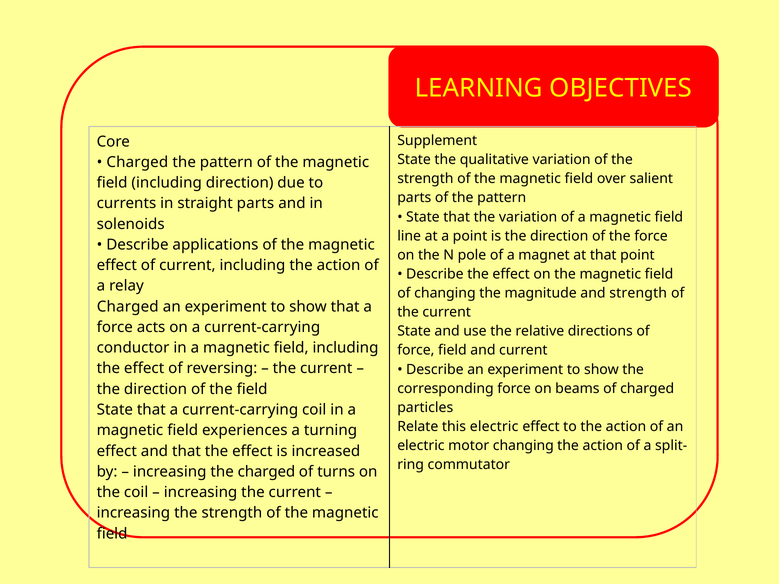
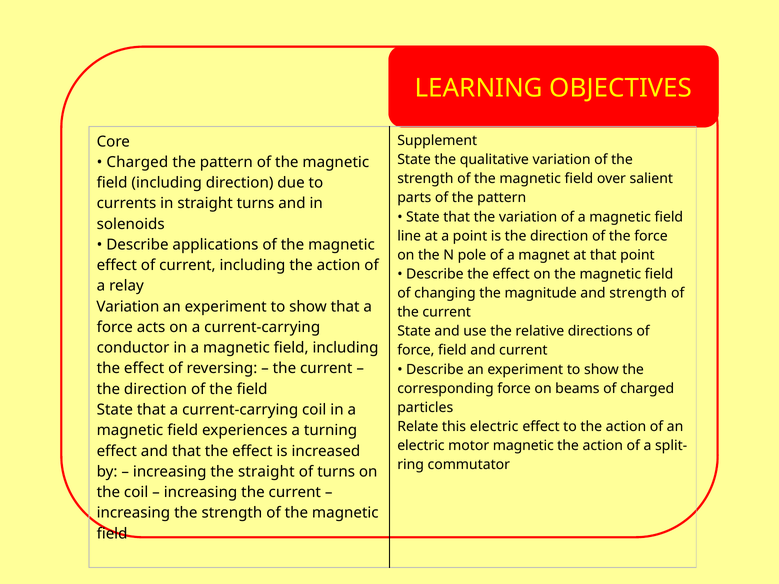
straight parts: parts -> turns (256, 204)
Charged: Charged -> Variation (128, 307)
motor changing: changing -> magnetic (523, 446)
the charged: charged -> straight (266, 472)
